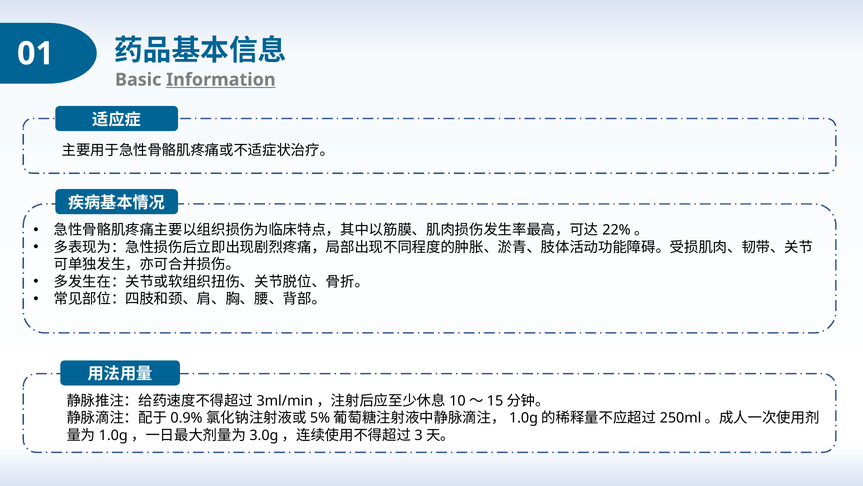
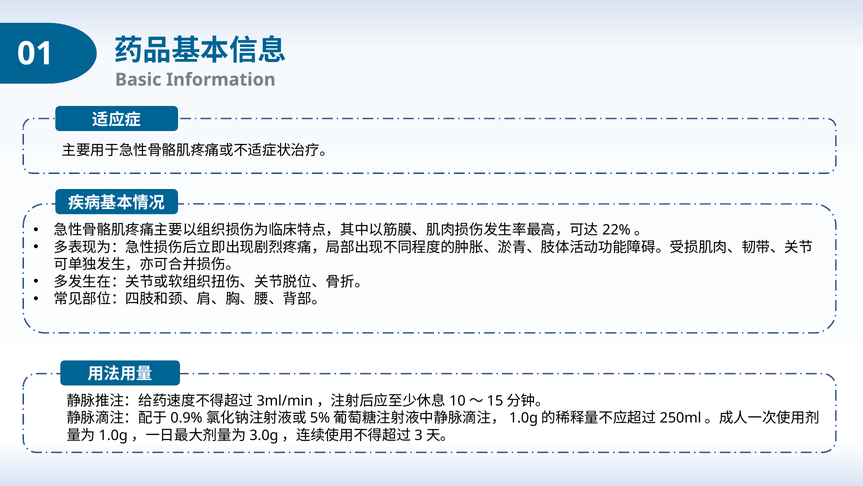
Information underline: present -> none (221, 80)
